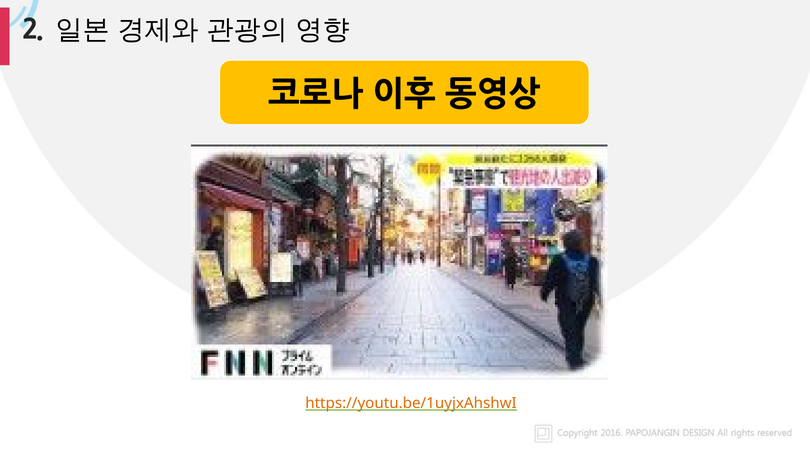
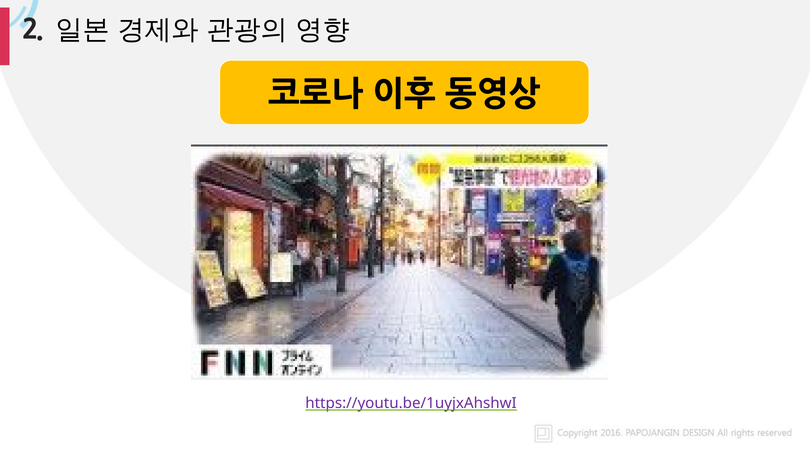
https://youtu.be/1uyjxAhshwI colour: orange -> purple (411, 403)
